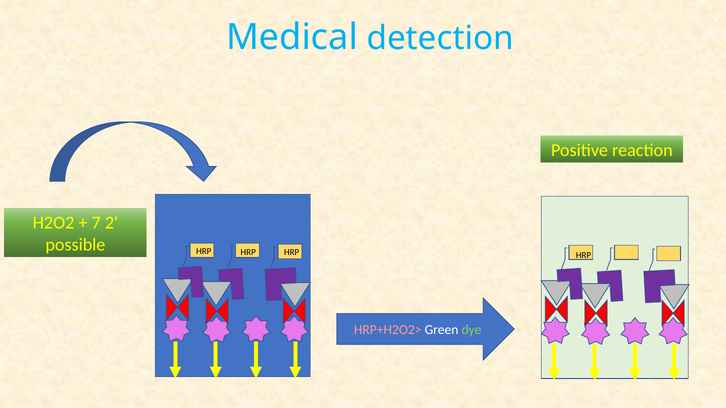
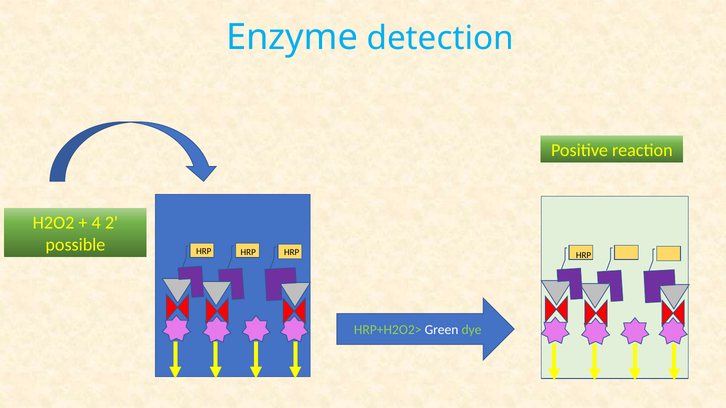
Medical: Medical -> Enzyme (292, 37)
7: 7 -> 4 (96, 223)
HRP+H2O2> colour: pink -> light green (388, 330)
